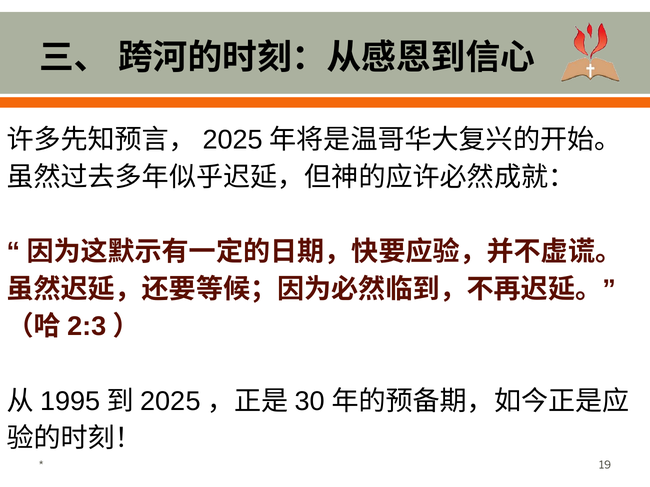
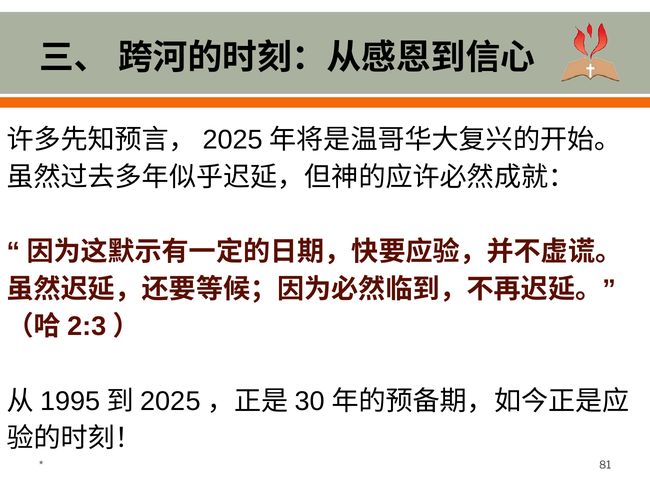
19: 19 -> 81 (605, 465)
